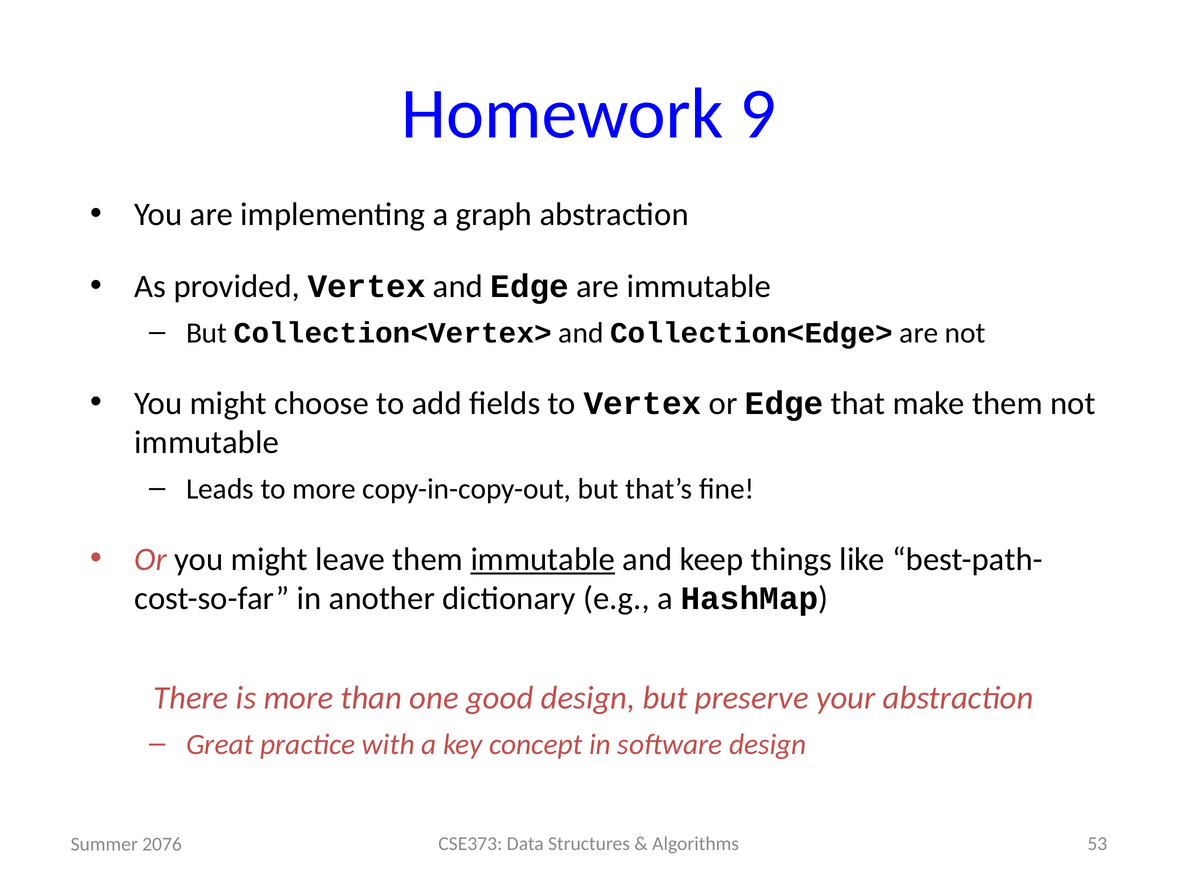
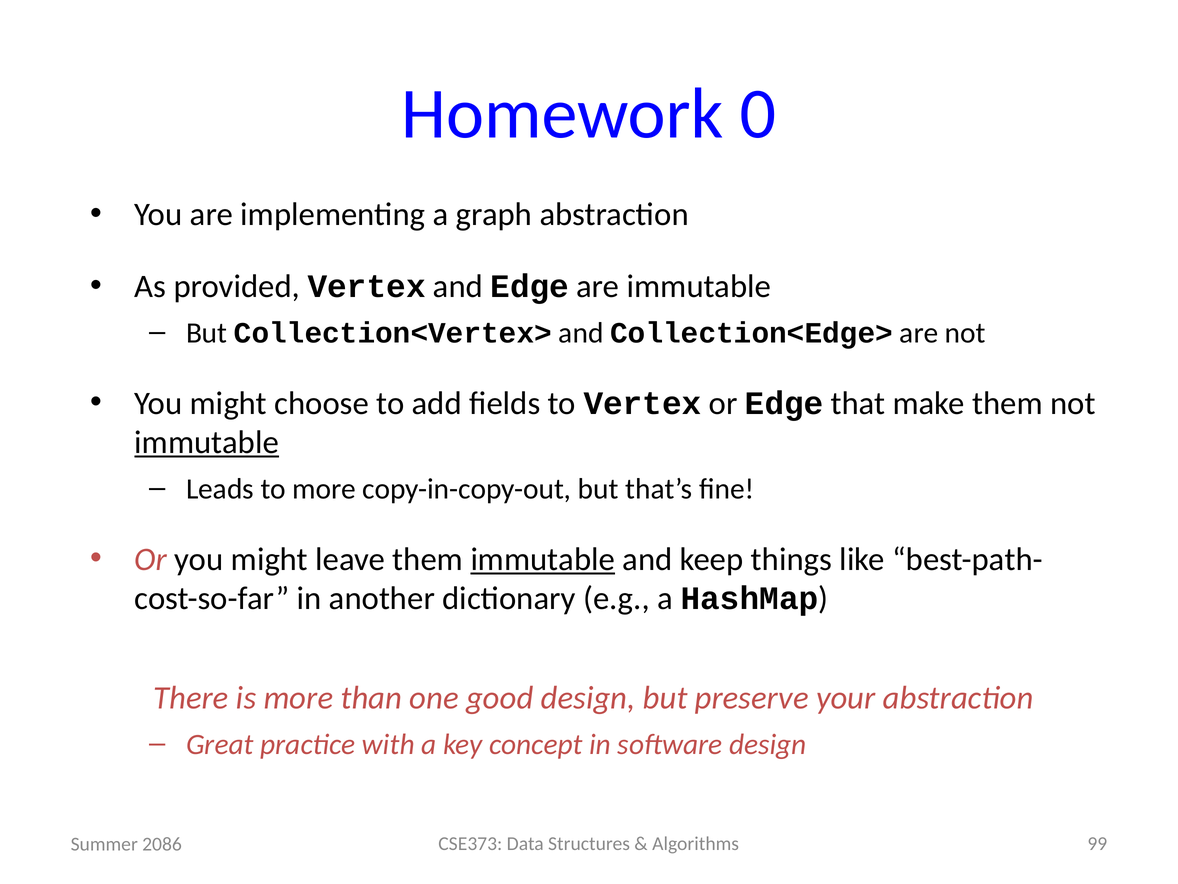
9: 9 -> 0 (758, 114)
immutable underline: none -> present (207, 442)
53: 53 -> 99 (1097, 844)
2076: 2076 -> 2086 (162, 844)
